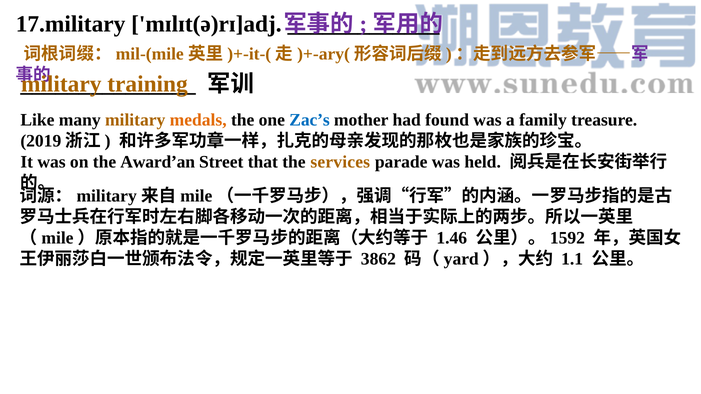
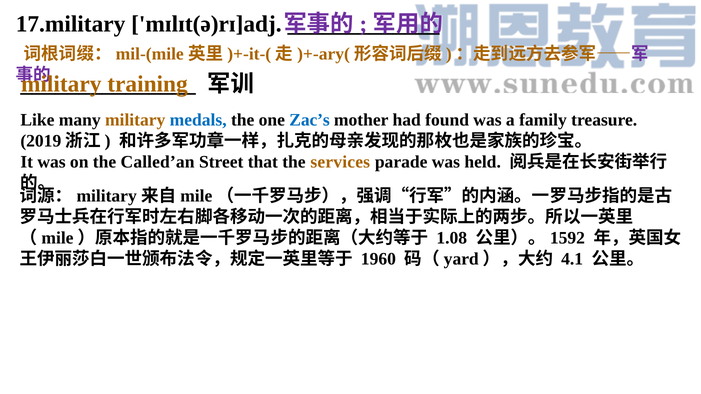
medals colour: orange -> blue (198, 120)
Award’an: Award’an -> Called’an (158, 162)
1.46: 1.46 -> 1.08 (452, 238)
3862: 3862 -> 1960 (378, 259)
1.1: 1.1 -> 4.1 (572, 259)
